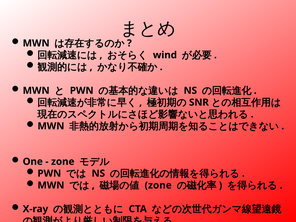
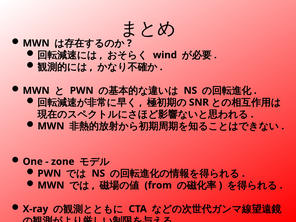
zone: zone -> from (158, 185)
